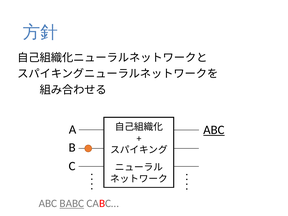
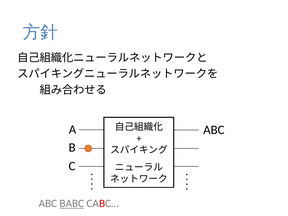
ABC underline: present -> none (214, 130)
